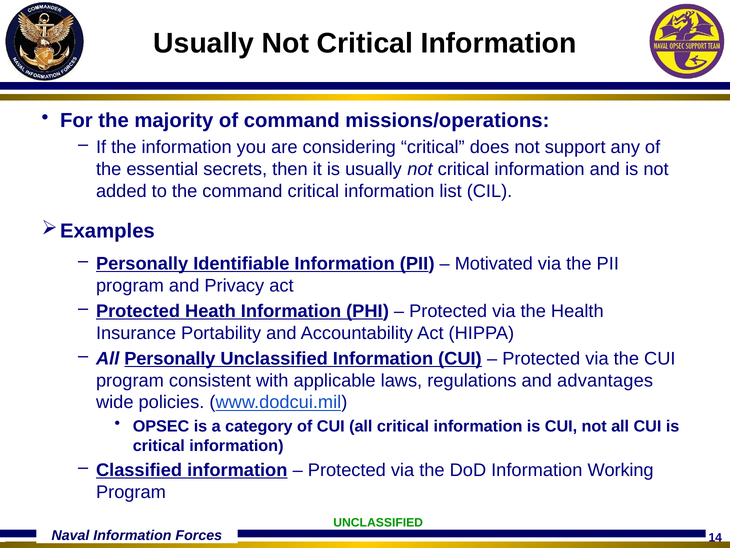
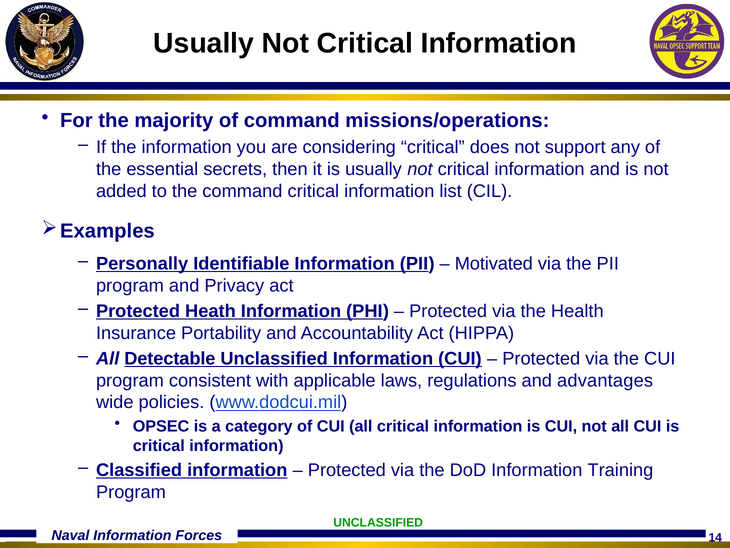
All Personally: Personally -> Detectable (170, 358)
Working: Working -> Training (620, 470)
